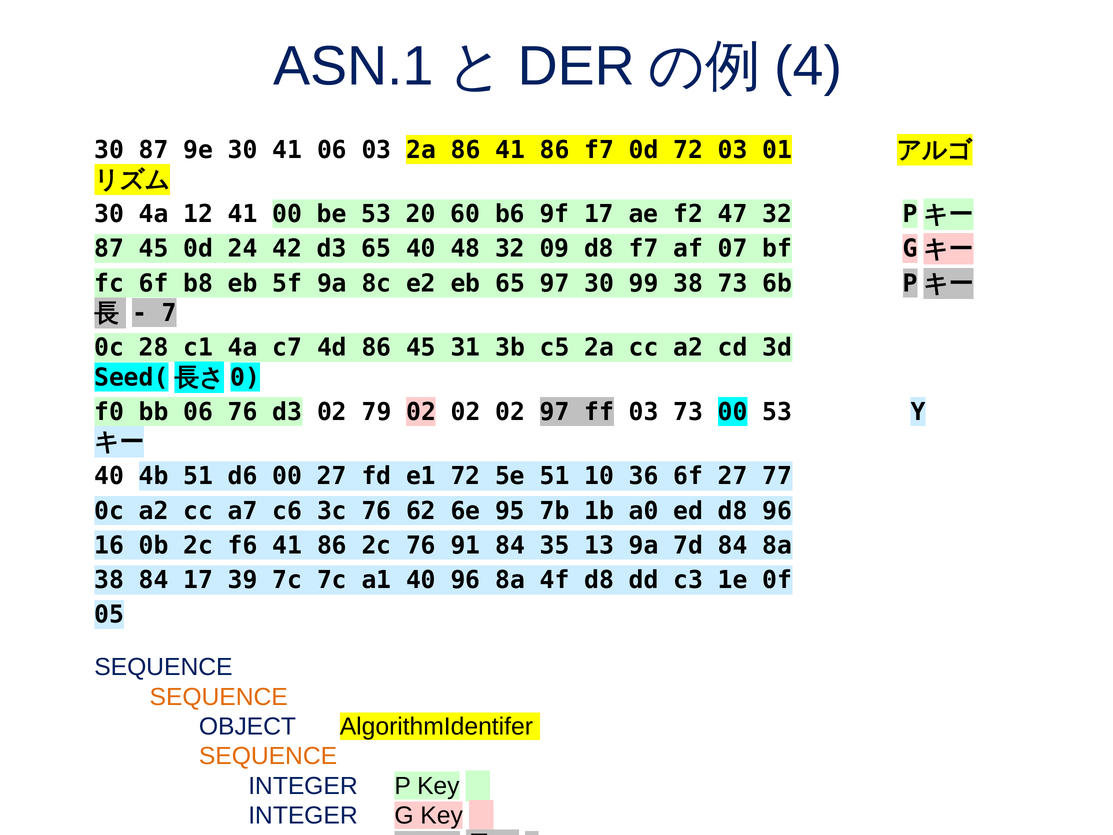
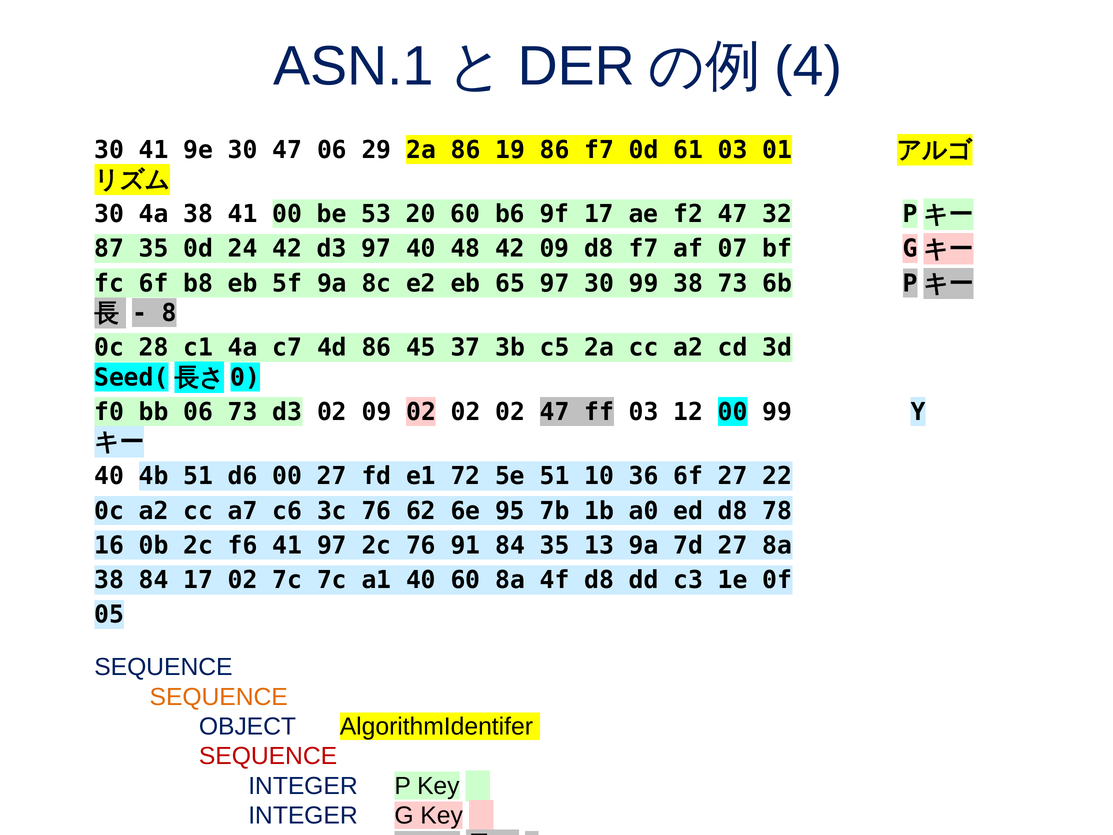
30 87: 87 -> 41 (154, 150)
30 41: 41 -> 47 (287, 150)
06 03: 03 -> 29 (376, 150)
86 41: 41 -> 19 (510, 150)
0d 72: 72 -> 61 (688, 150)
4a 12: 12 -> 38 (198, 214)
87 45: 45 -> 35 (154, 249)
d3 65: 65 -> 97 (376, 249)
48 32: 32 -> 42 (510, 249)
7: 7 -> 8 (169, 313)
31: 31 -> 37 (465, 348)
06 76: 76 -> 73 (243, 412)
02 79: 79 -> 09 (377, 412)
02 97: 97 -> 47 (555, 412)
03 73: 73 -> 12 (688, 412)
00 53: 53 -> 99 (777, 412)
77: 77 -> 22 (777, 476)
d8 96: 96 -> 78 (777, 511)
f6 41 86: 86 -> 97 (332, 545)
7d 84: 84 -> 27 (733, 545)
17 39: 39 -> 02 (243, 580)
40 96: 96 -> 60 (465, 580)
SEQUENCE colour: orange -> red (268, 756)
